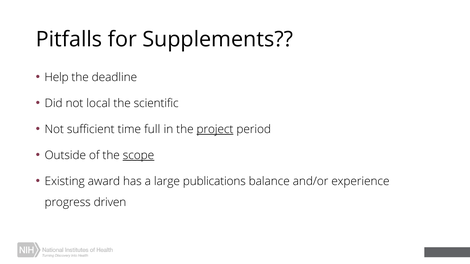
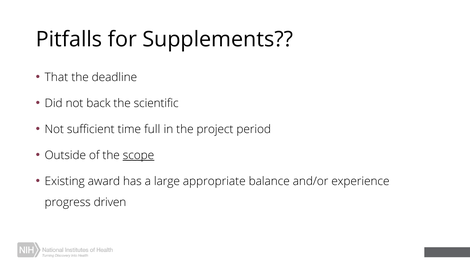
Help: Help -> That (56, 77)
local: local -> back (98, 103)
project underline: present -> none (215, 129)
publications: publications -> appropriate (214, 182)
